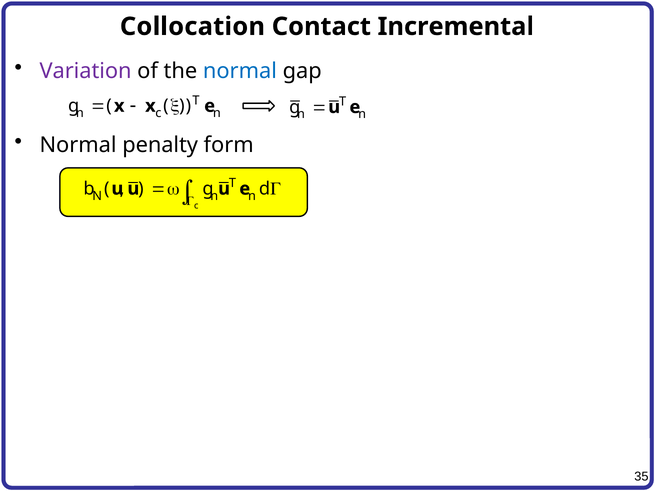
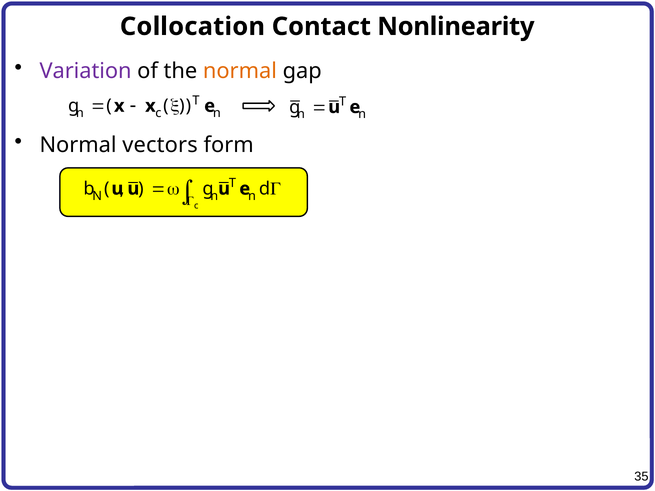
Incremental: Incremental -> Nonlinearity (456, 27)
normal colour: blue -> orange (240, 71)
penalty: penalty -> vectors (160, 145)
